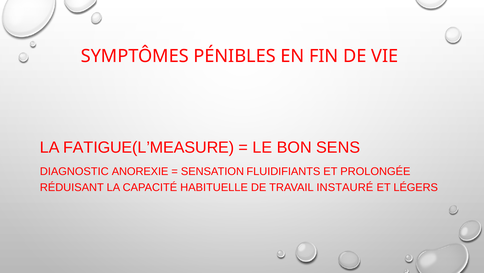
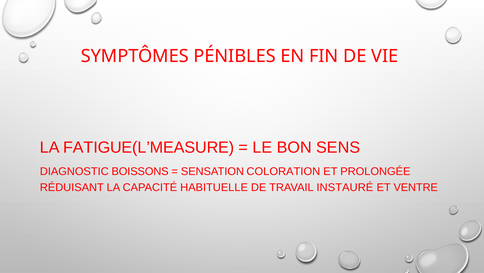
ANOREXIE: ANOREXIE -> BOISSONS (140, 171)
FLUIDIFIANTS: FLUIDIFIANTS -> COLORATION (283, 171)
LÉGERS: LÉGERS -> VENTRE (416, 187)
